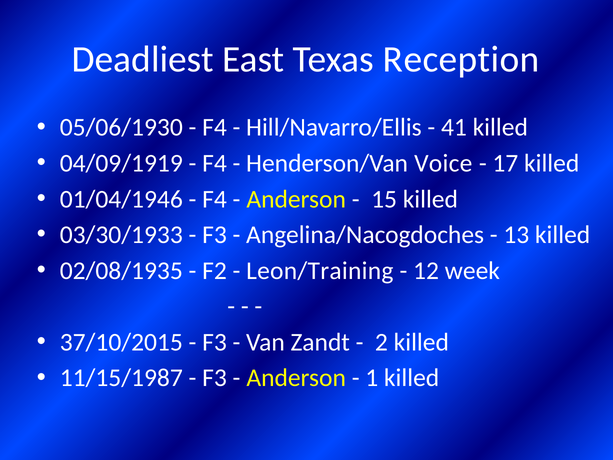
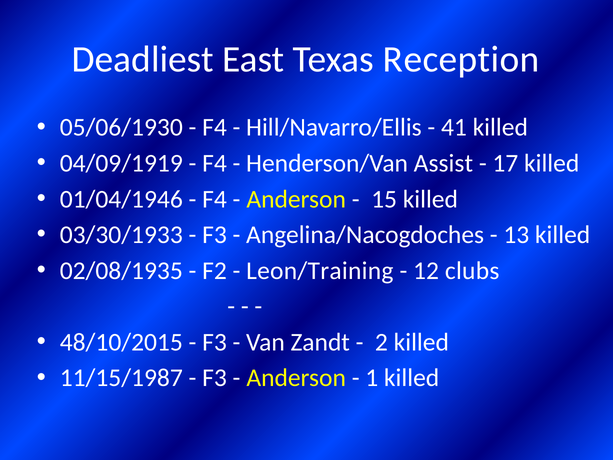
Voice: Voice -> Assist (443, 163)
week: week -> clubs (472, 271)
37/10/2015: 37/10/2015 -> 48/10/2015 (121, 342)
